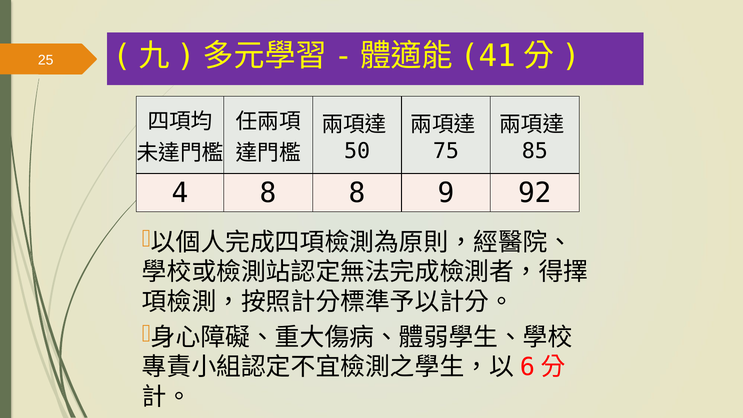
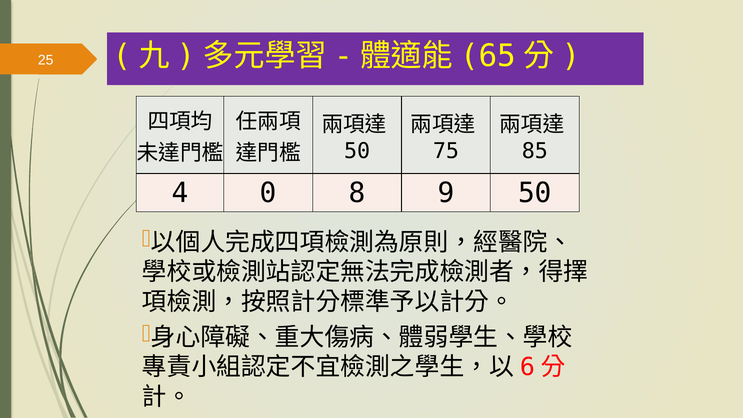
41: 41 -> 65 (488, 56)
4 8: 8 -> 0 (268, 193)
9 92: 92 -> 50 (535, 193)
